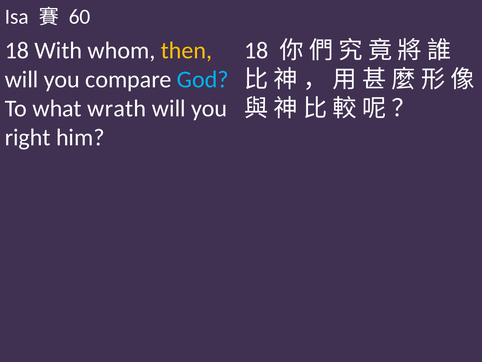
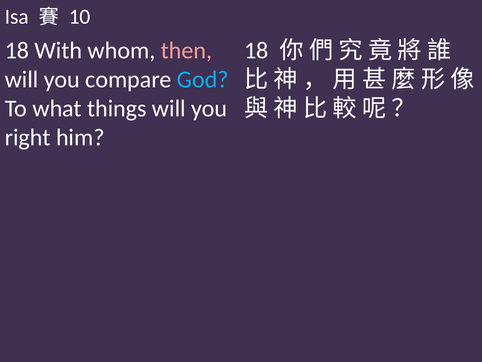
60: 60 -> 10 (80, 17)
then colour: yellow -> pink (187, 51)
wrath: wrath -> things (117, 108)
